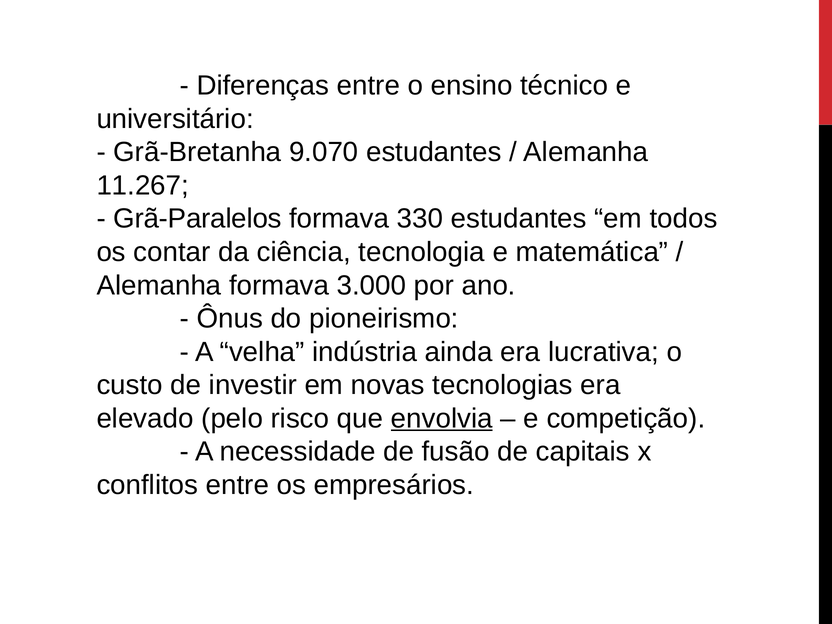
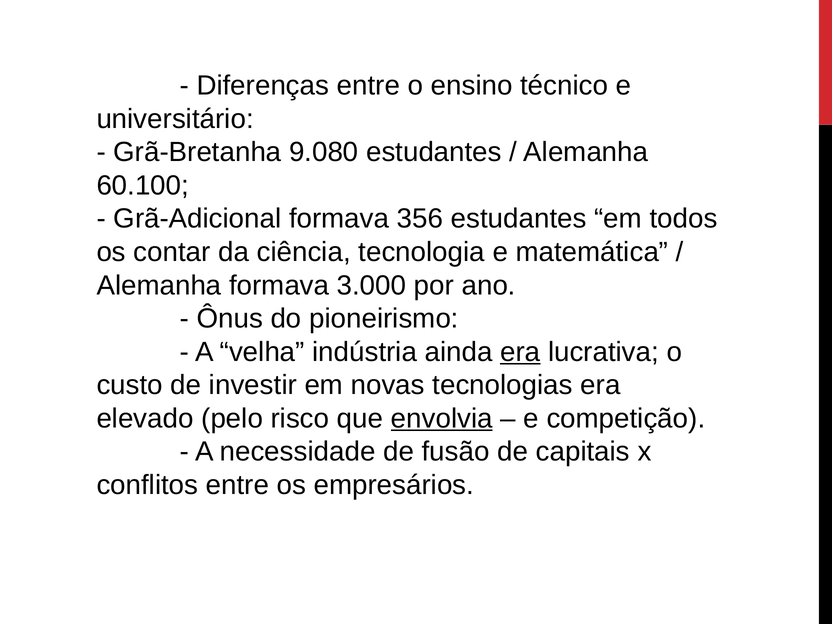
9.070: 9.070 -> 9.080 (324, 152)
11.267: 11.267 -> 60.100 (143, 186)
Grã-Paralelos: Grã-Paralelos -> Grã-Adicional (197, 219)
330: 330 -> 356 (420, 219)
era underline: none -> present (520, 352)
